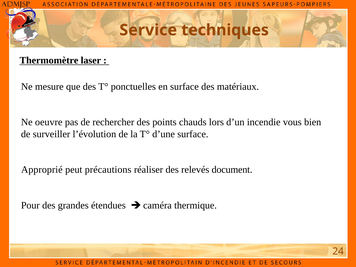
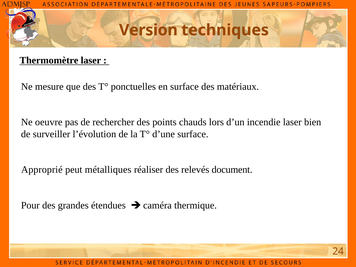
Service: Service -> Version (148, 30)
incendie vous: vous -> laser (292, 122)
précautions: précautions -> métalliques (108, 170)
